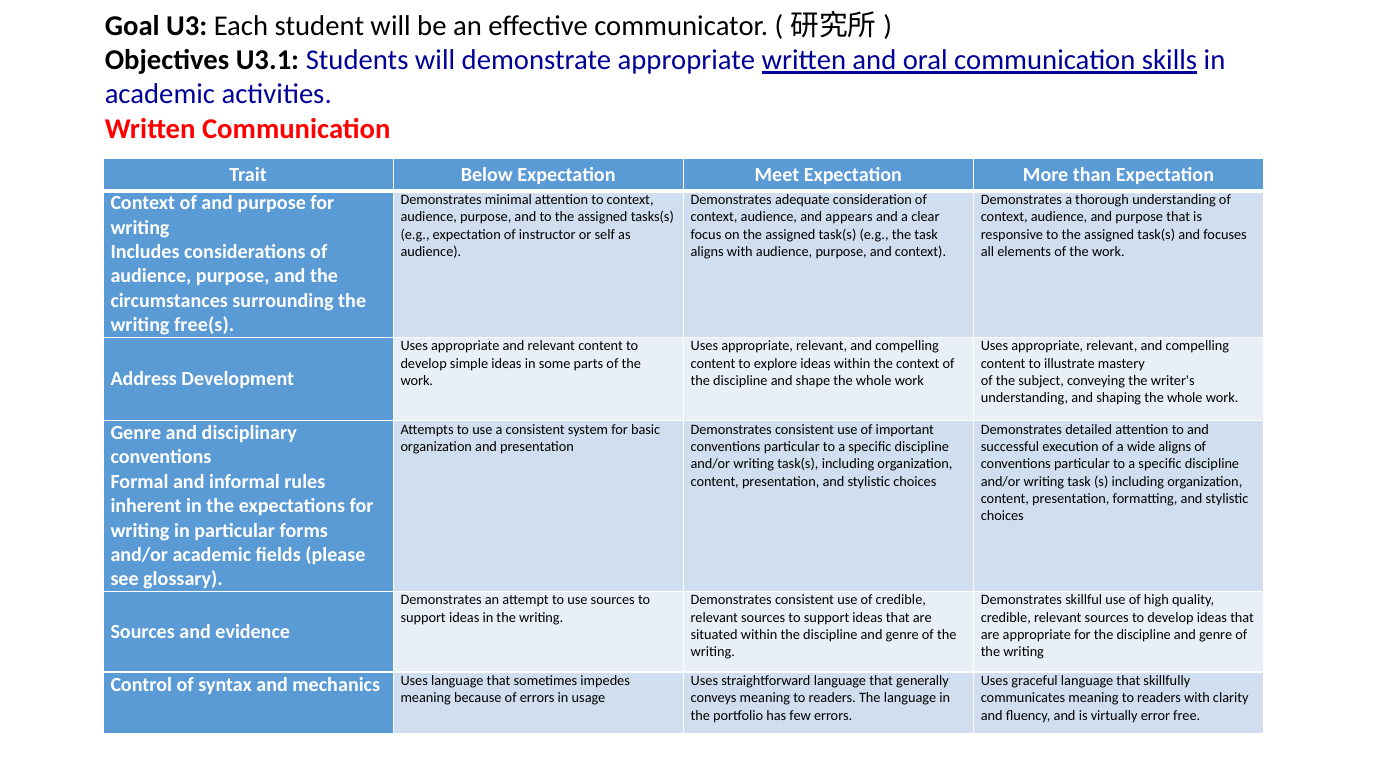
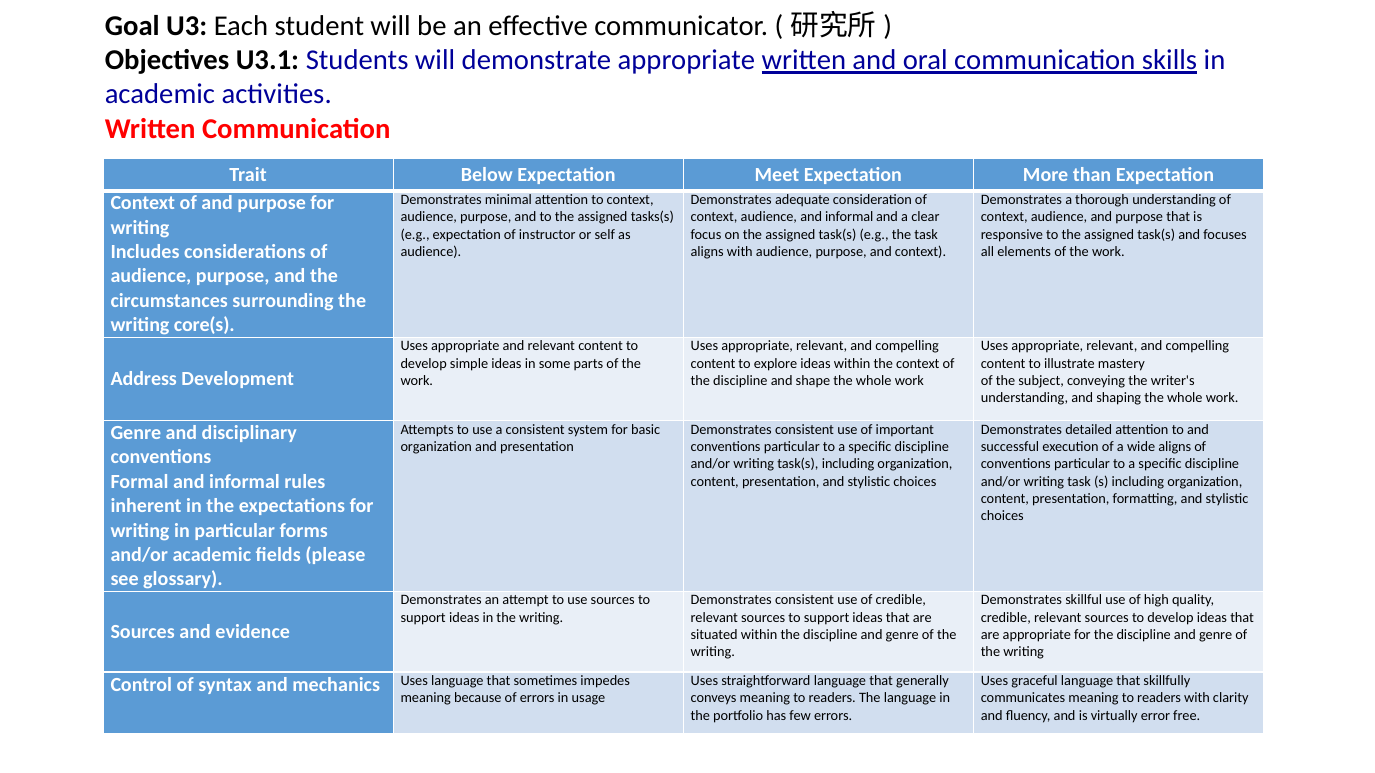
audience and appears: appears -> informal (849, 217)
free(s: free(s -> core(s (204, 325)
